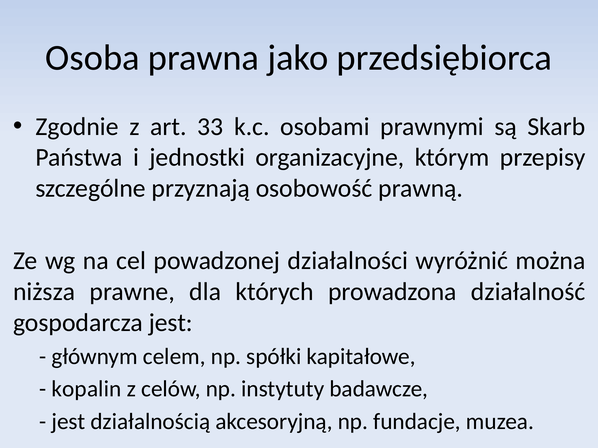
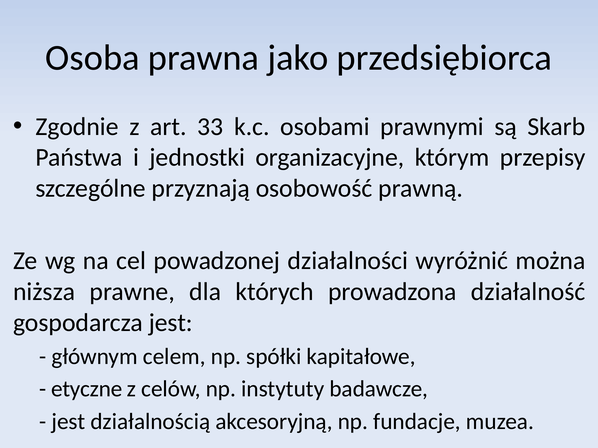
kopalin: kopalin -> etyczne (87, 389)
